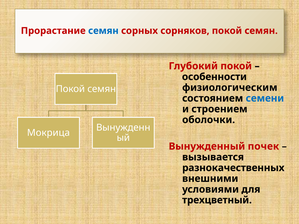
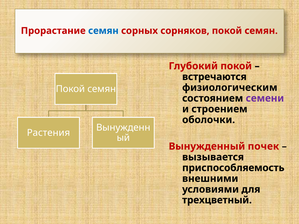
особенности: особенности -> встречаются (214, 77)
семени colour: blue -> purple (265, 98)
Мокрица: Мокрица -> Растения (48, 133)
разнокачественных: разнокачественных -> приспособляемость (233, 168)
